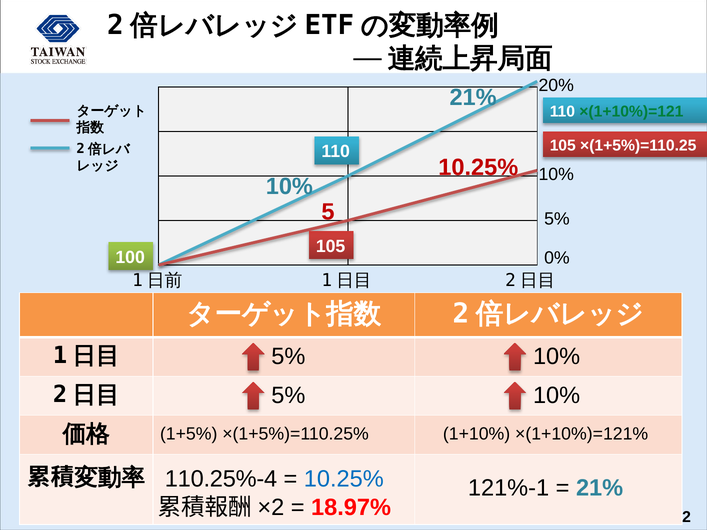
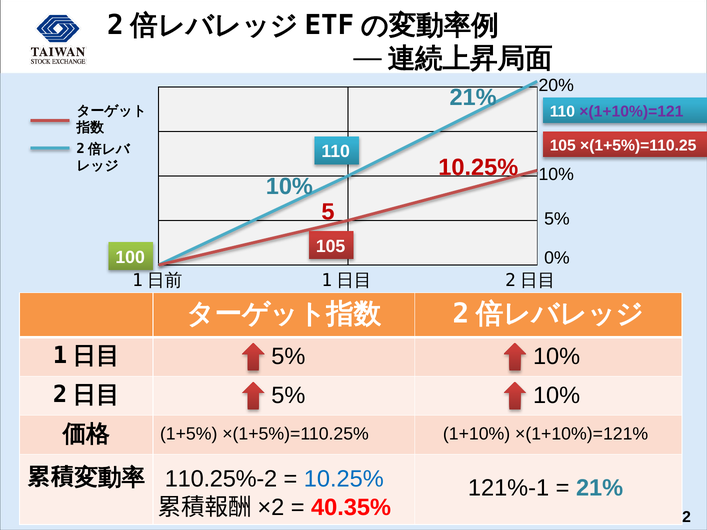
×(1+10%)=121 colour: green -> purple (631, 111)
110.25%-4: 110.25%-4 -> 110.25%-2 (221, 479)
18.97%: 18.97% -> 40.35% (351, 508)
